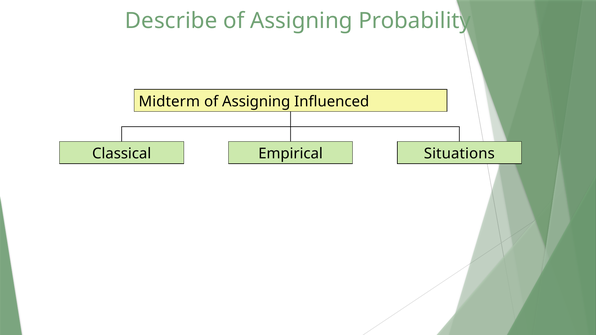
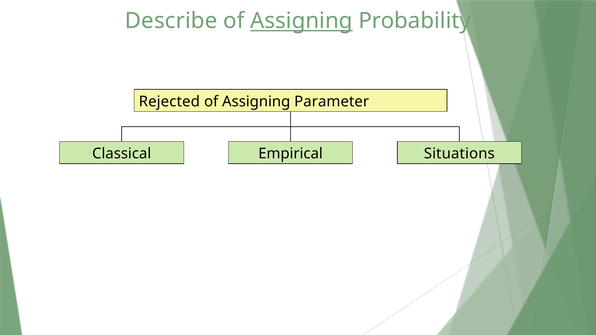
Assigning underline: none -> present (301, 21)
Midterm: Midterm -> Rejected (169, 102)
Influenced: Influenced -> Parameter (332, 102)
